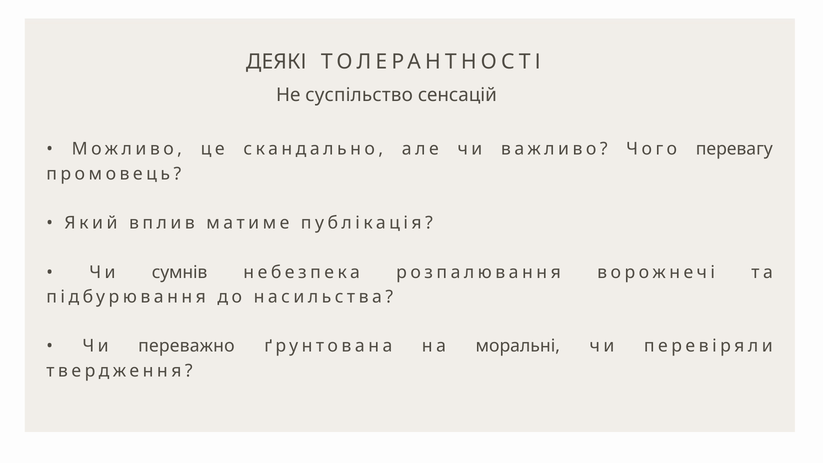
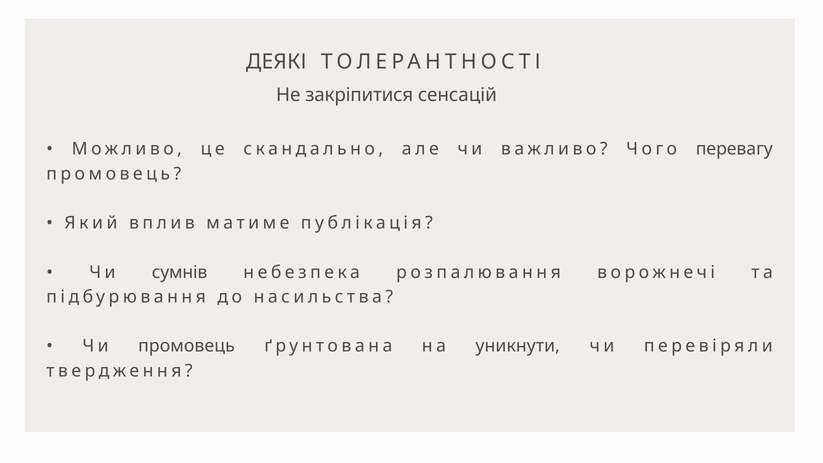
суспільство: суспільство -> закріпитися (359, 95)
Чи переважно: переважно -> промовець (186, 346)
моральні: моральні -> уникнути (518, 346)
